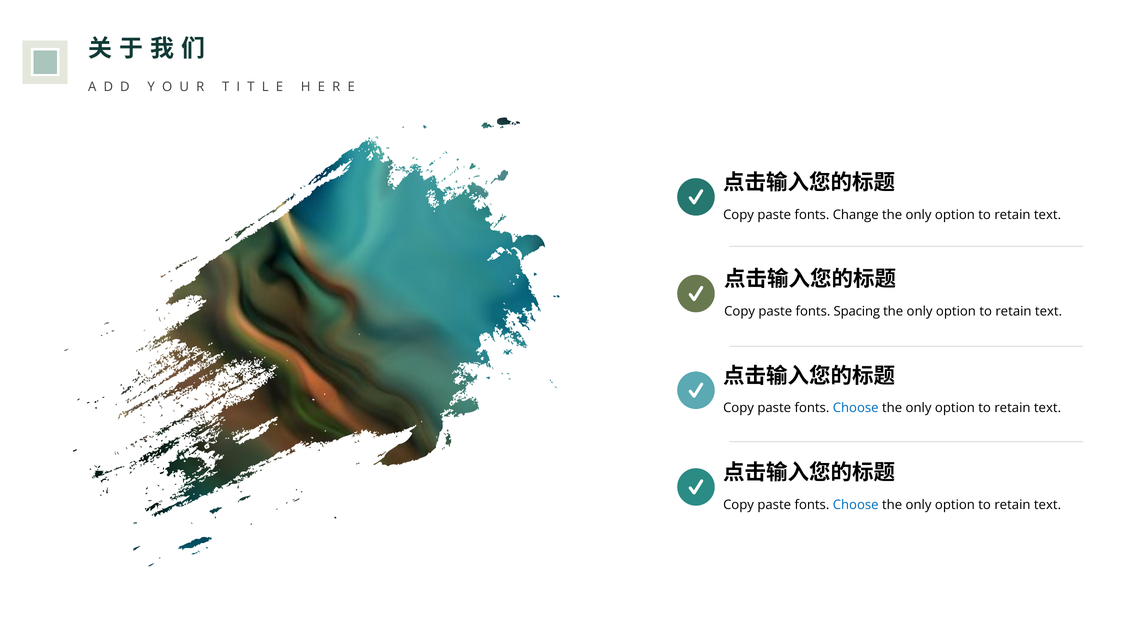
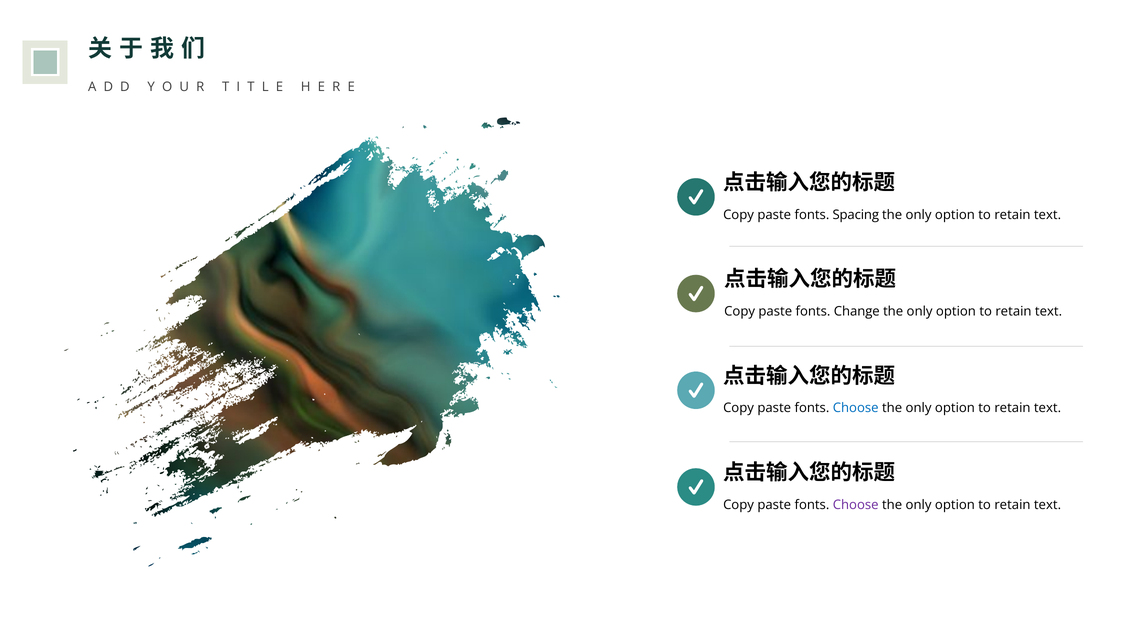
Change: Change -> Spacing (856, 215)
Spacing: Spacing -> Change (857, 312)
Choose colour: blue -> purple (856, 505)
